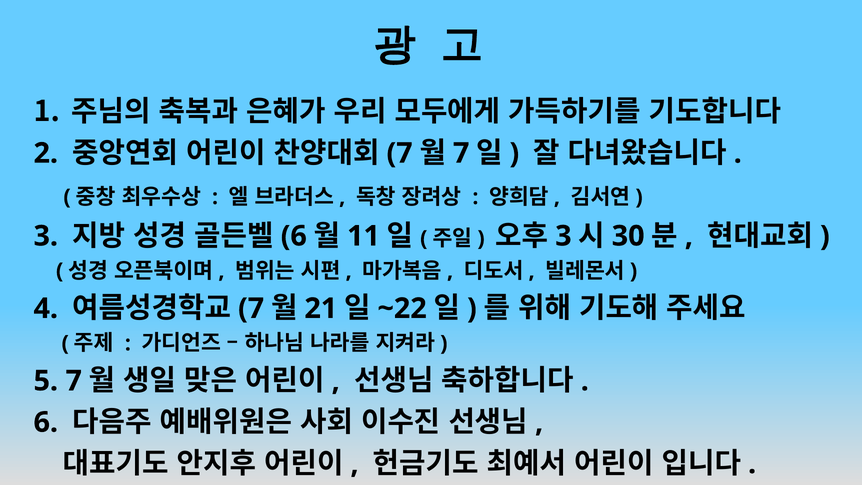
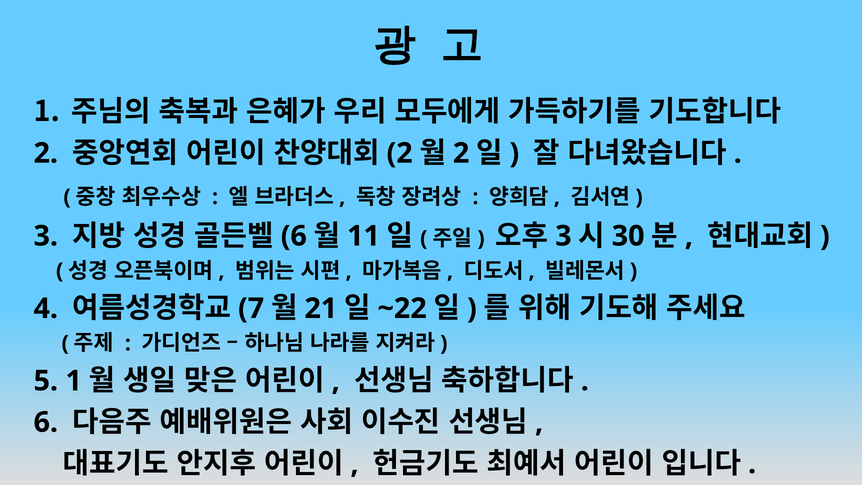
7: 7 -> 2 (400, 153)
7: 7 -> 2 (461, 153)
5 7: 7 -> 1 (74, 381)
